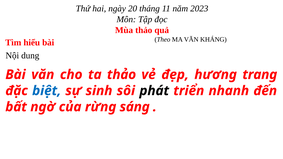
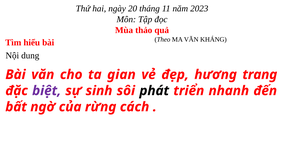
ta thảo: thảo -> gian (121, 75)
biệt colour: blue -> purple (47, 91)
sáng: sáng -> cách (135, 107)
